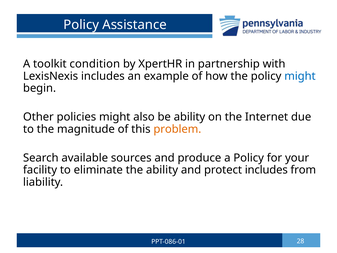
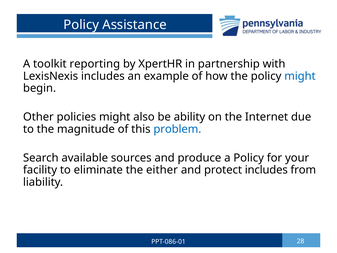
condition: condition -> reporting (95, 64)
problem colour: orange -> blue (177, 129)
the ability: ability -> either (162, 170)
